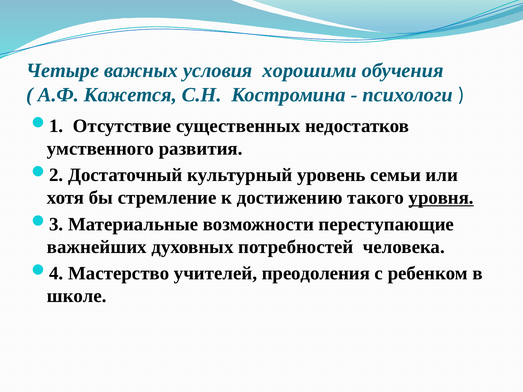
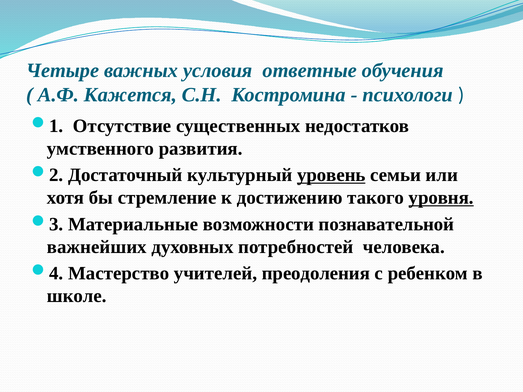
хорошими: хорошими -> ответные (310, 71)
уровень underline: none -> present (331, 175)
переступающие: переступающие -> познавательной (386, 224)
